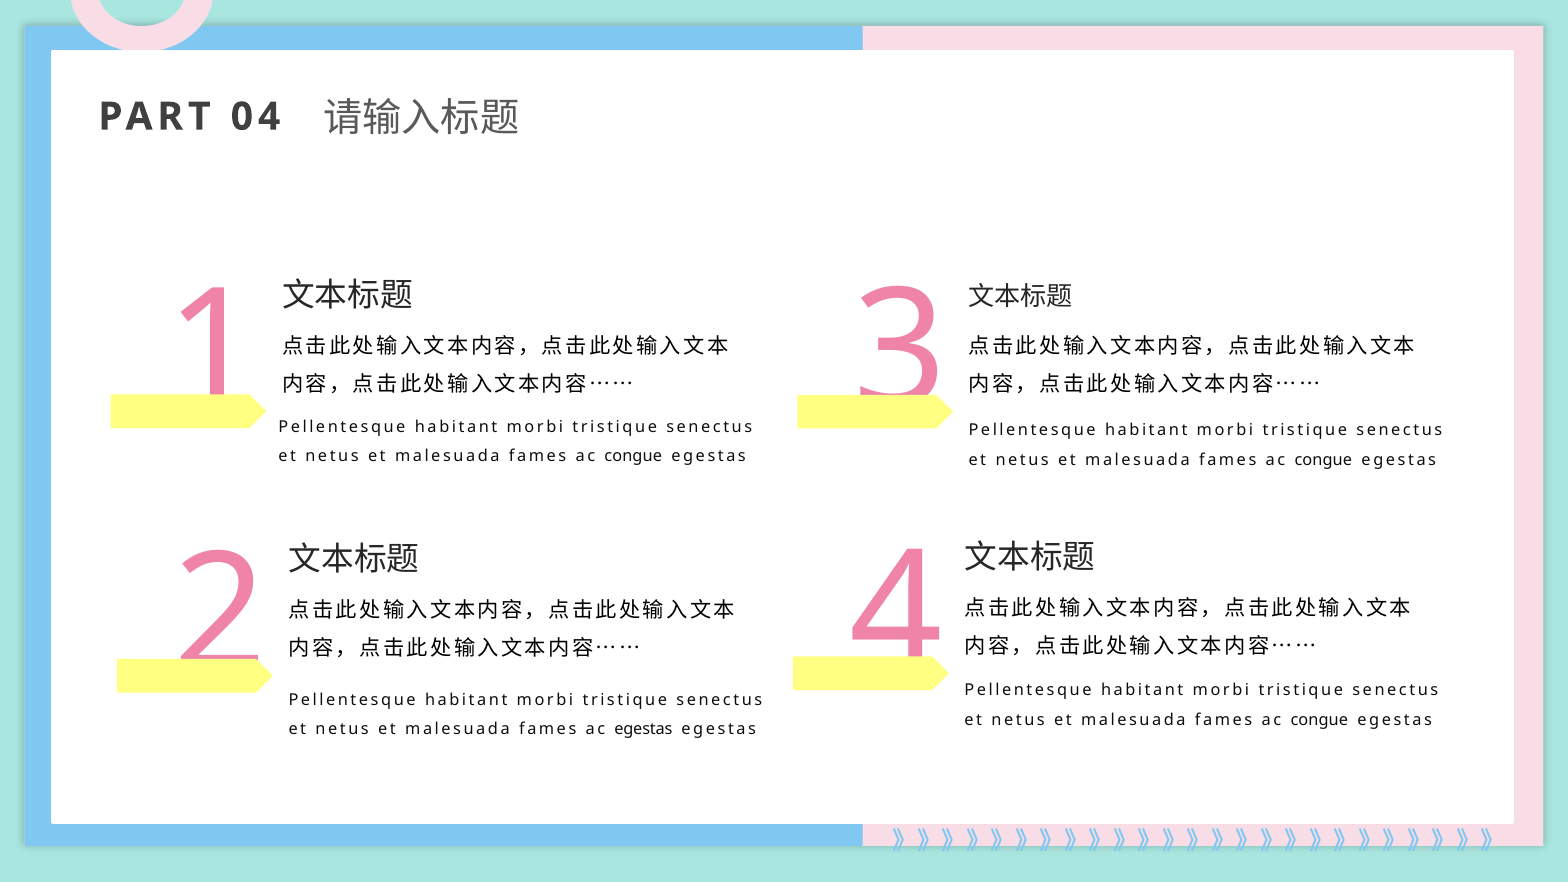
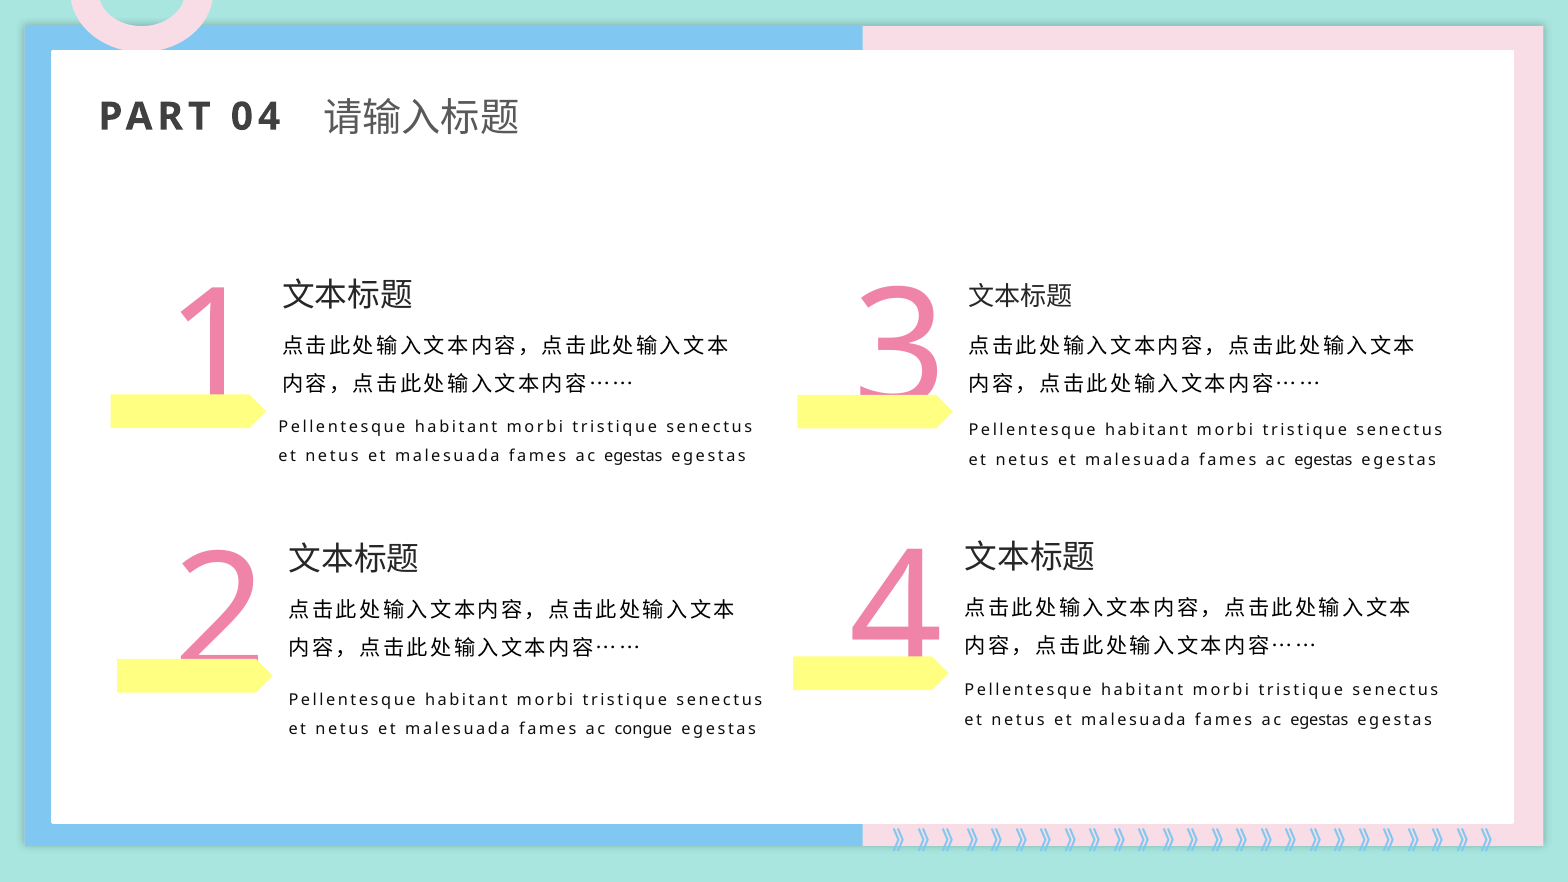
congue: congue -> egestas (633, 456)
congue: congue -> egestas (1323, 460)
congue: congue -> egestas (1319, 720)
ac egestas: egestas -> congue (643, 729)
